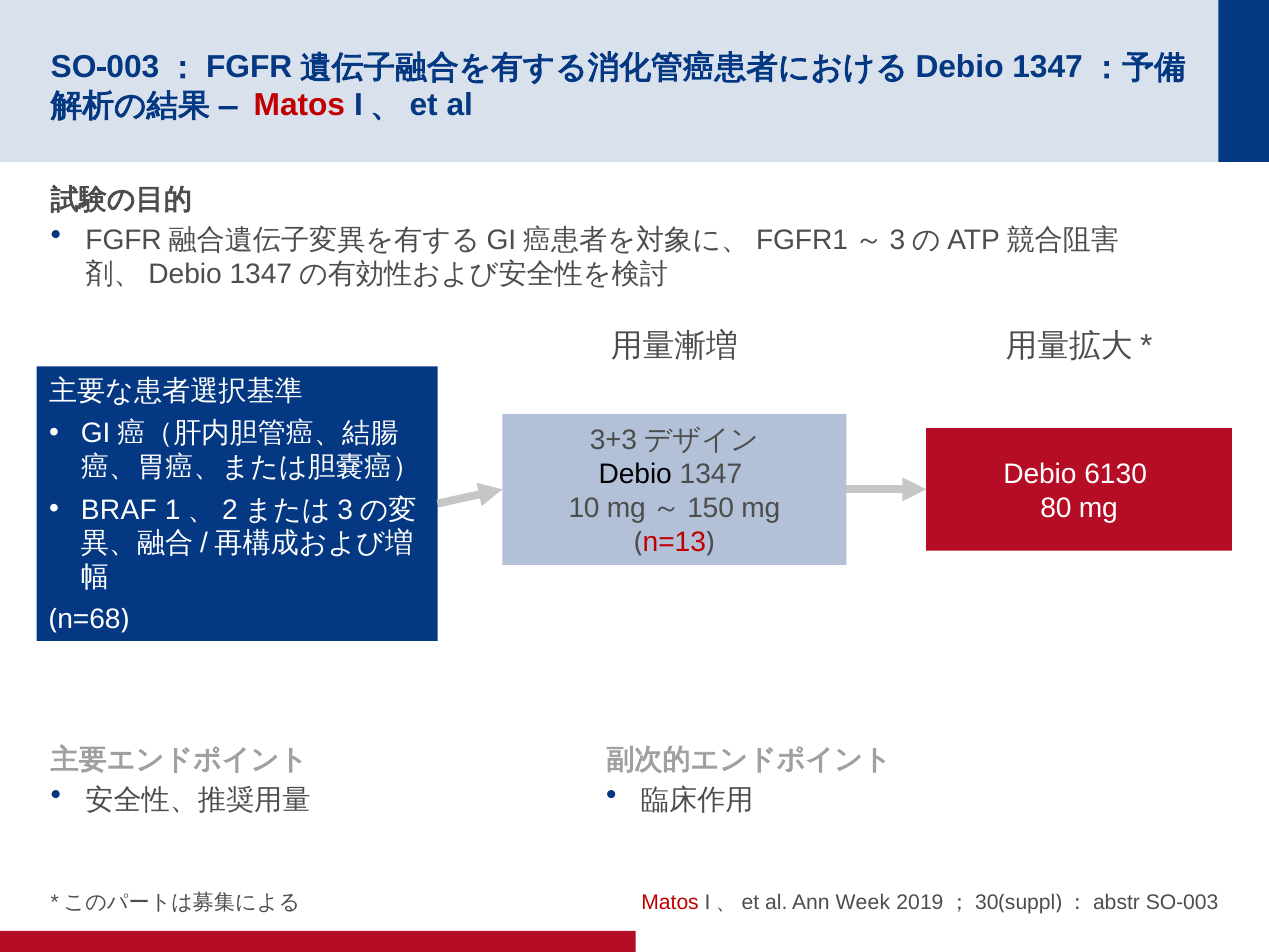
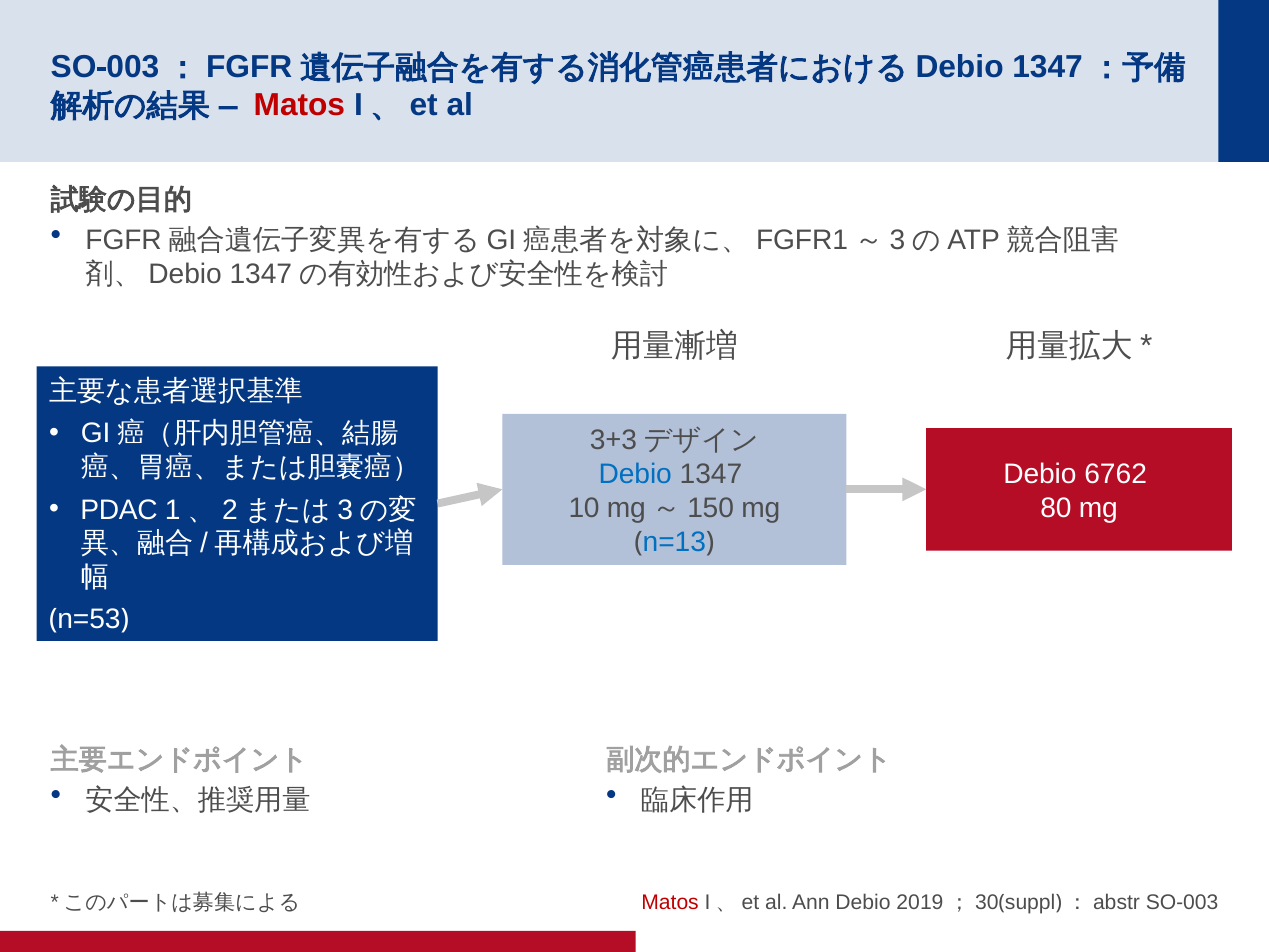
Debio colour: black -> blue (635, 474)
6130: 6130 -> 6762 (1116, 474)
BRAF: BRAF -> PDAC (119, 510)
n=13 colour: red -> blue (674, 542)
n=68: n=68 -> n=53 (89, 620)
Ann Week: Week -> Debio (863, 902)
